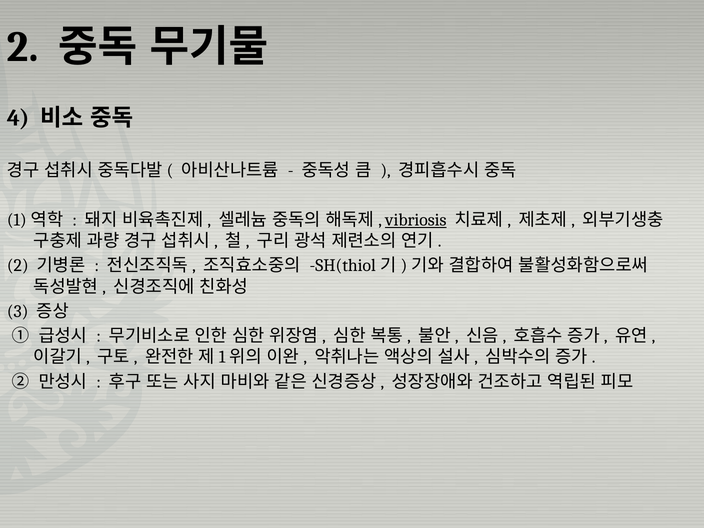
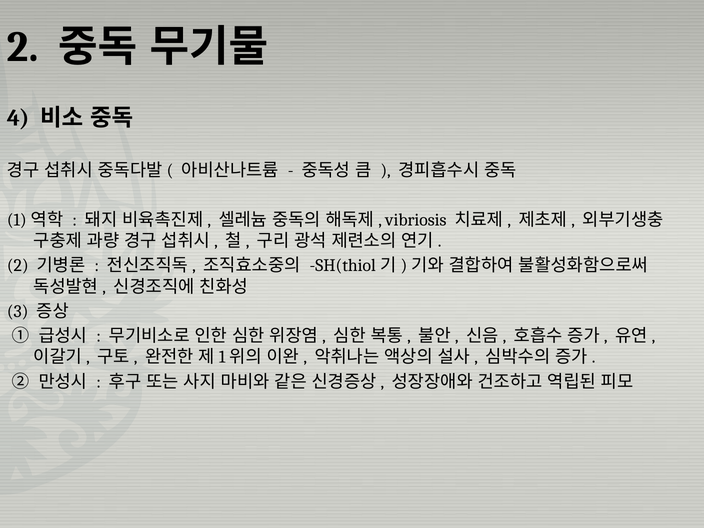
vibriosis underline: present -> none (416, 220)
